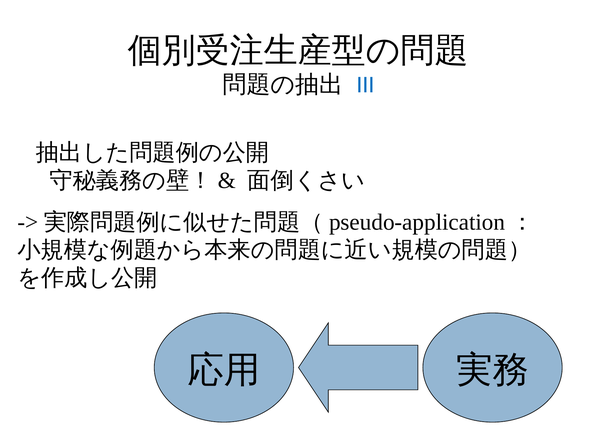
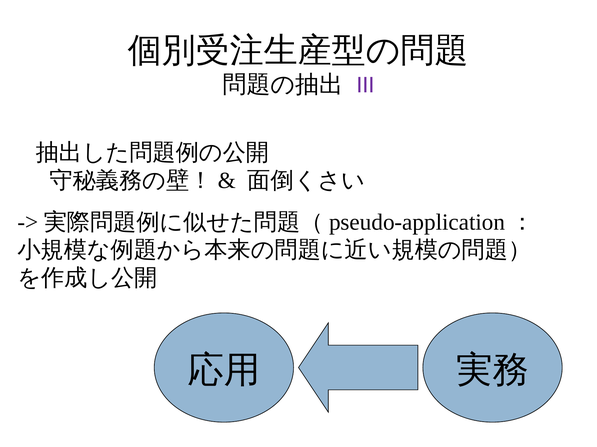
III colour: blue -> purple (365, 85)
